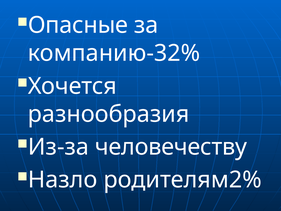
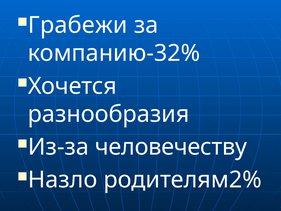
Опасные: Опасные -> Грабежи (78, 25)
